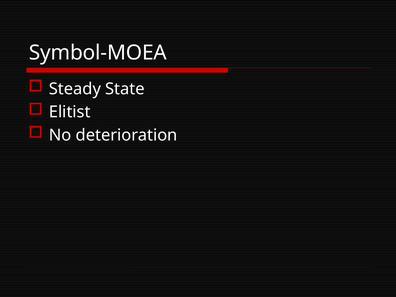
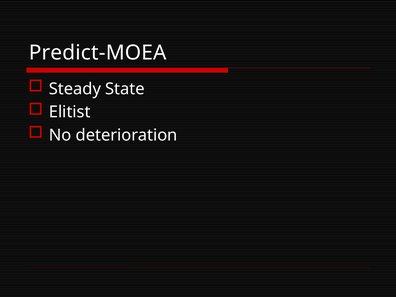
Symbol-MOEA: Symbol-MOEA -> Predict-MOEA (98, 53)
